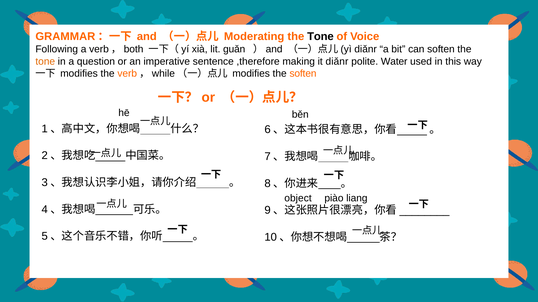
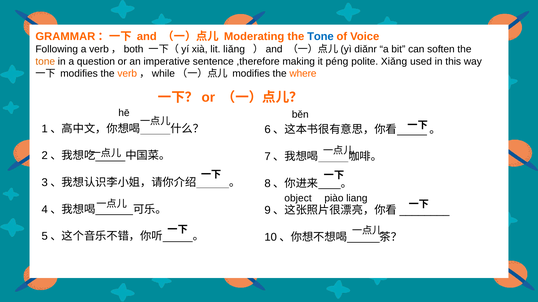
Tone colour: black -> blue (320, 37)
guǎn: guǎn -> liǎng (234, 49)
it diǎnr: diǎnr -> péng (337, 62)
Water: Water -> Xiǎng (394, 62)
the soften: soften -> where (303, 74)
